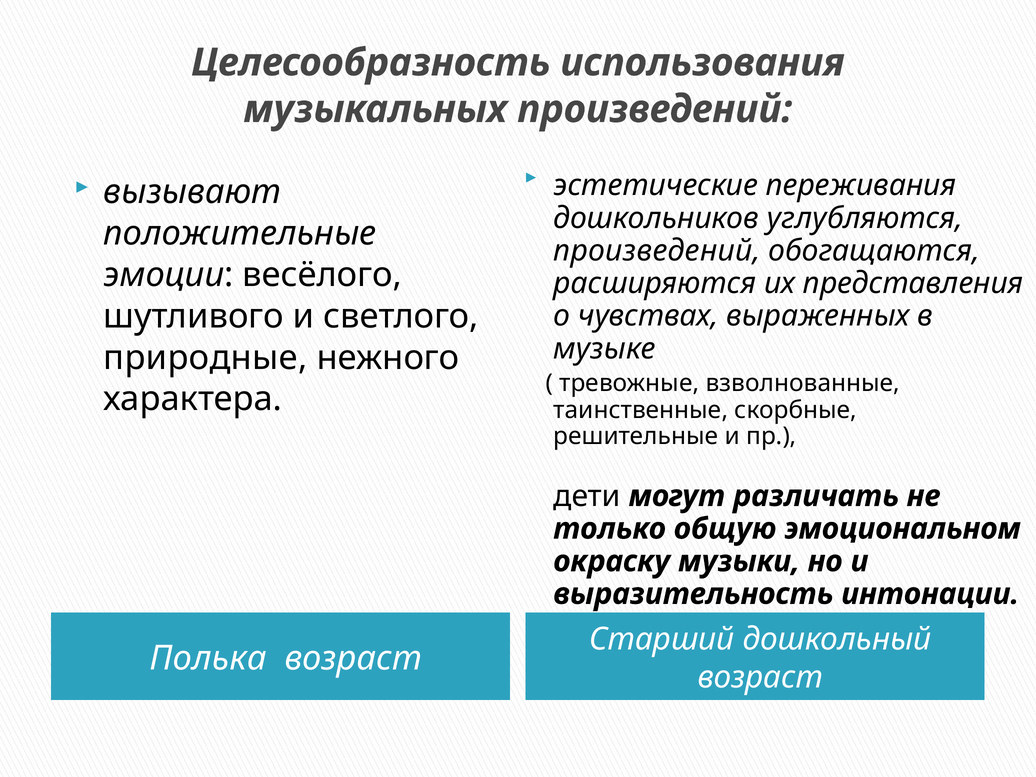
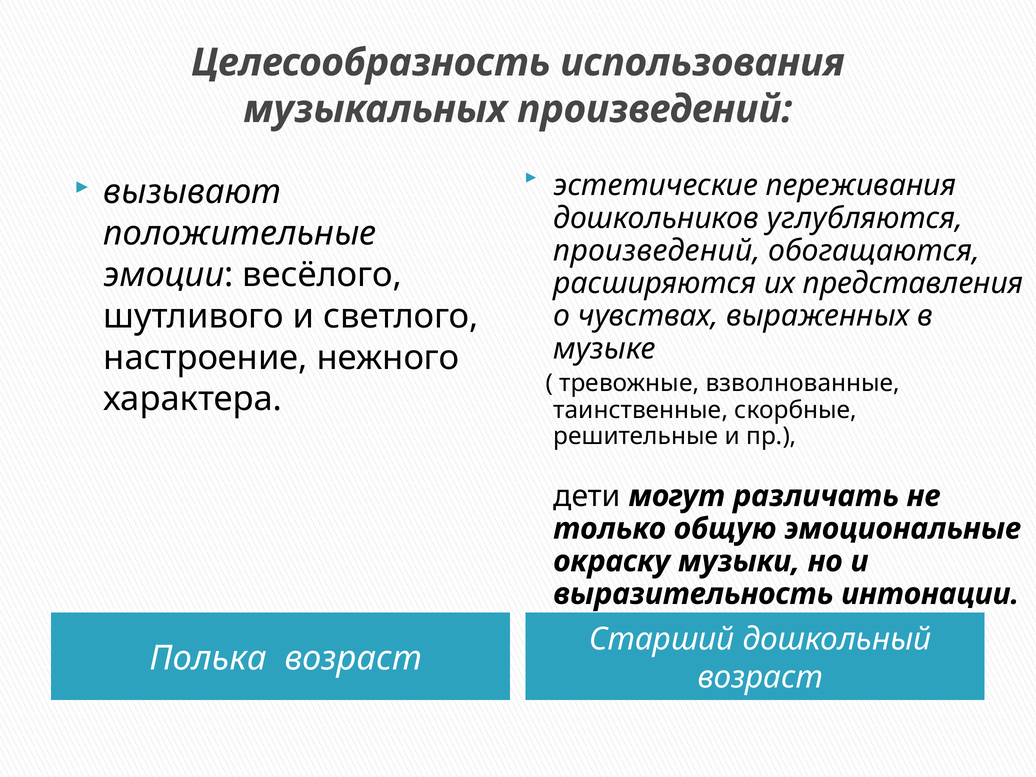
природные: природные -> настроение (206, 358)
эмоциональном: эмоциональном -> эмоциональные (903, 529)
